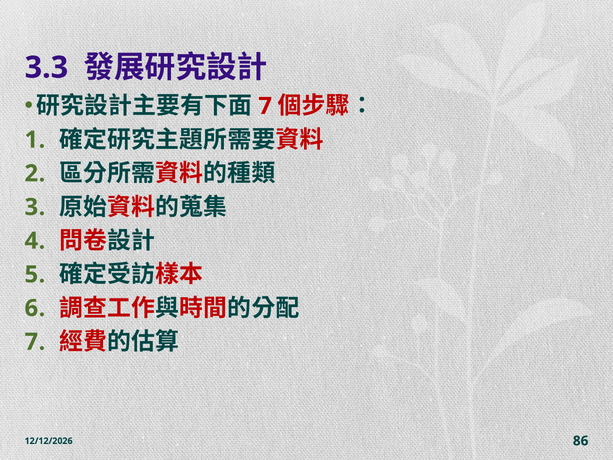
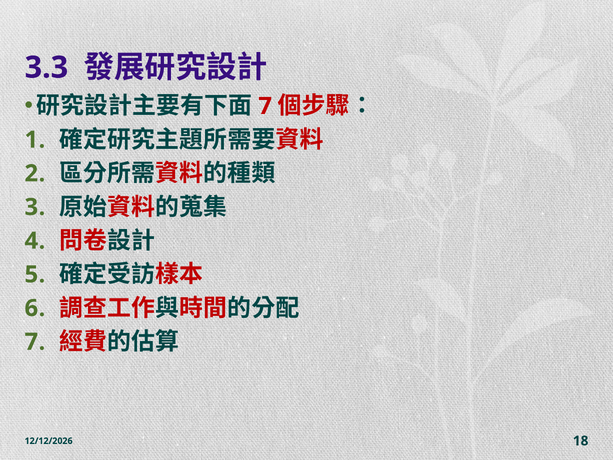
86: 86 -> 18 (581, 441)
